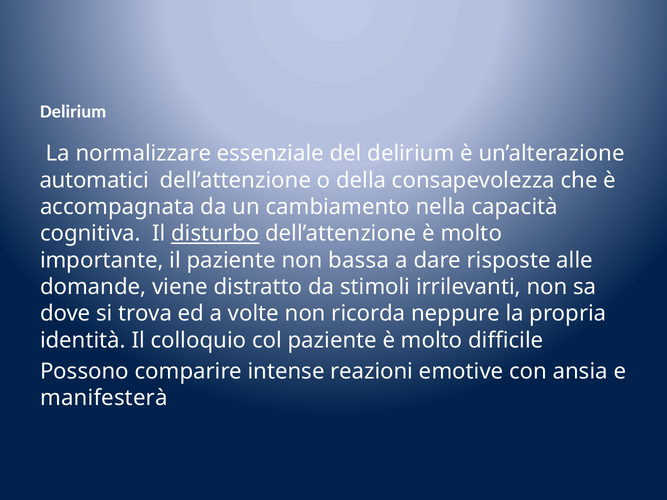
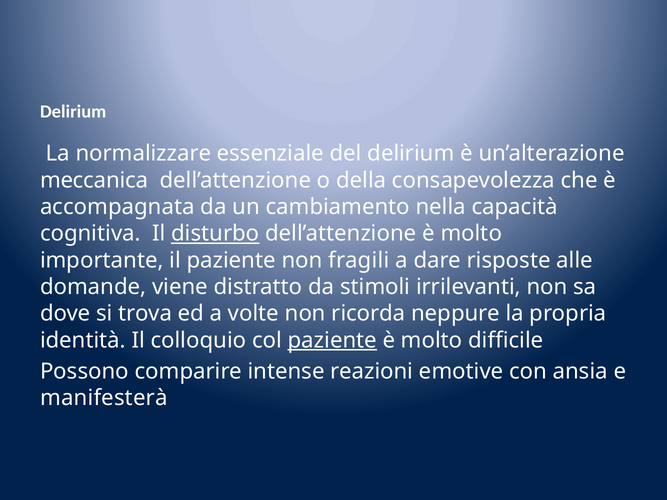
automatici: automatici -> meccanica (94, 180)
bassa: bassa -> fragili (359, 260)
paziente underline: none -> present (332, 340)
